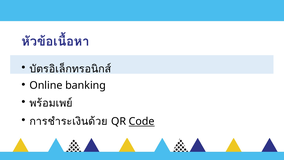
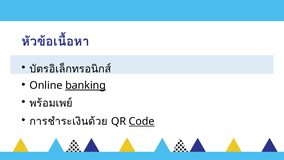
banking underline: none -> present (86, 85)
